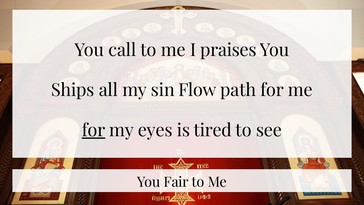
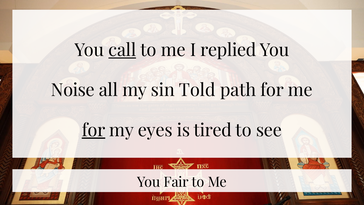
call underline: none -> present (122, 50)
praises: praises -> replied (228, 50)
Ships: Ships -> Noise (73, 90)
Flow: Flow -> Told (197, 90)
